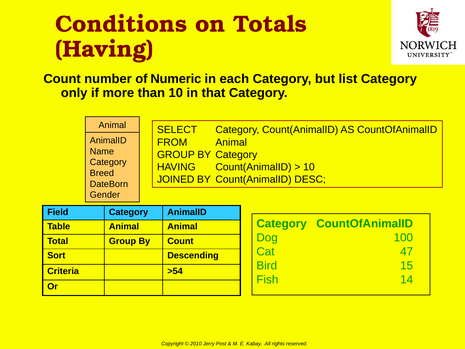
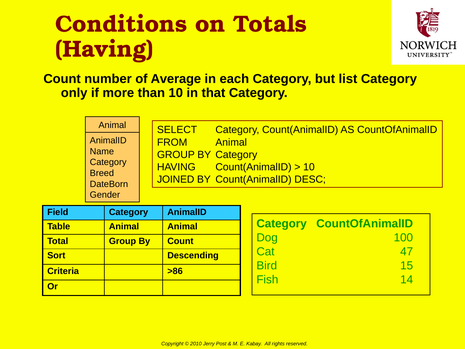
Numeric: Numeric -> Average (176, 79)
>54: >54 -> >86 (175, 271)
